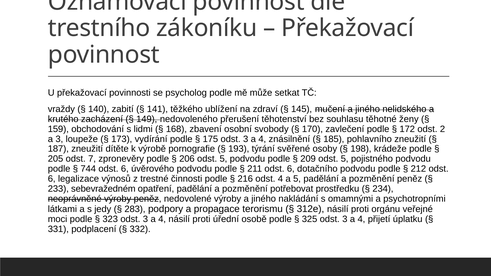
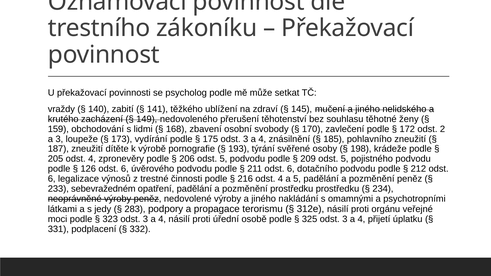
205 odst 7: 7 -> 4 (92, 159)
744: 744 -> 126 (88, 169)
pozměnění potřebovat: potřebovat -> prostředku (292, 189)
